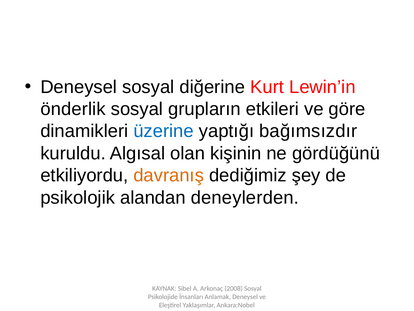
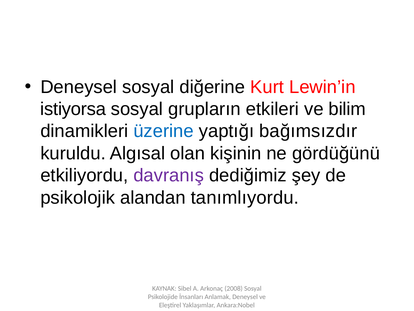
önderlik: önderlik -> istiyorsa (73, 109)
göre: göre -> bilim (347, 109)
davranış colour: orange -> purple (169, 175)
deneylerden: deneylerden -> tanımlıyordu (245, 197)
